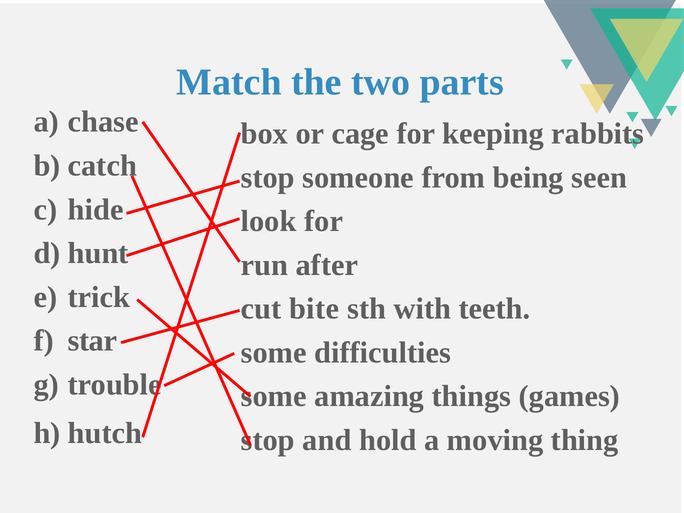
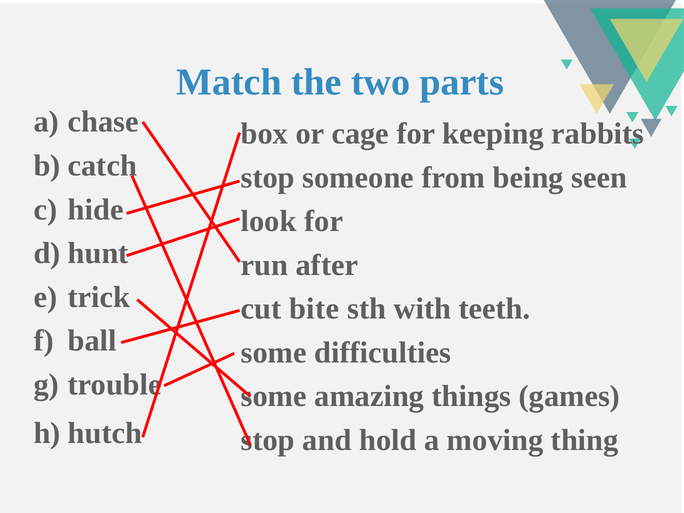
star: star -> ball (92, 341)
